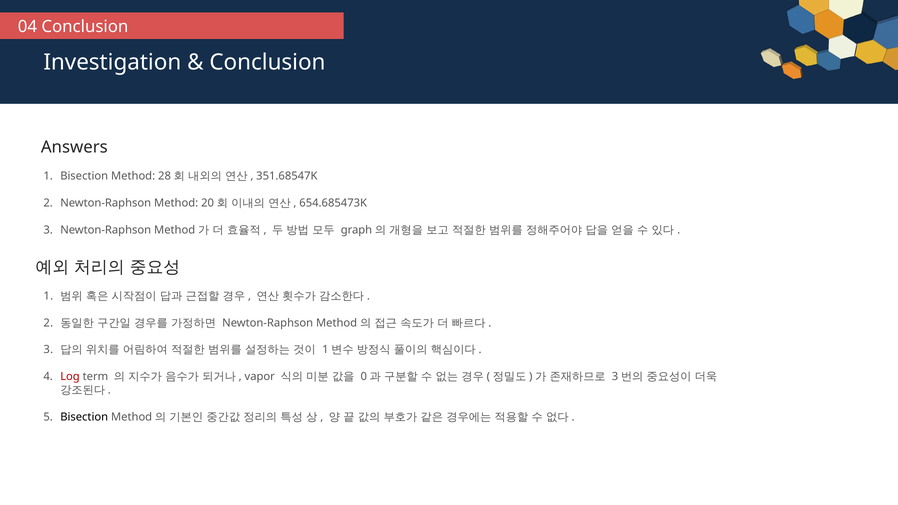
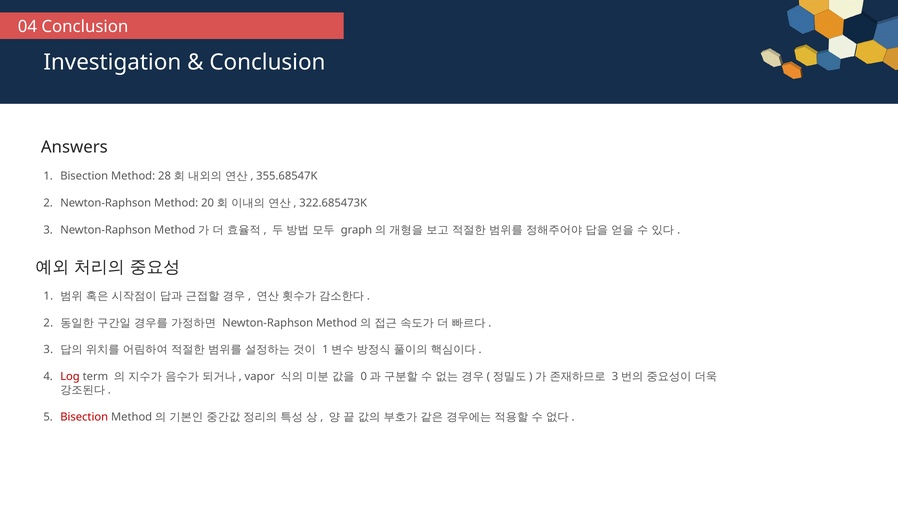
351.68547K: 351.68547K -> 355.68547K (287, 176)
654.685473K: 654.685473K -> 322.685473K (333, 203)
Bisection colour: black -> red (84, 417)
